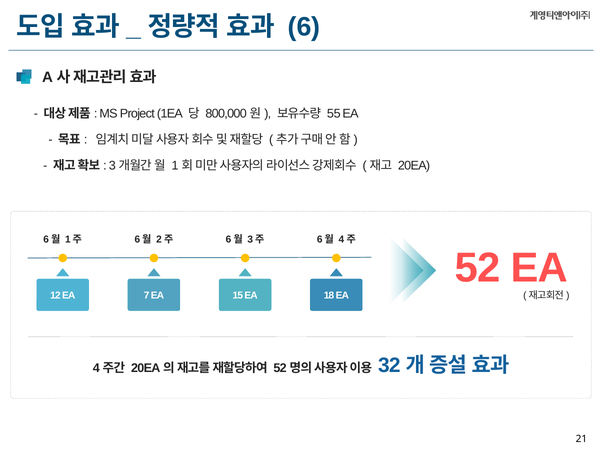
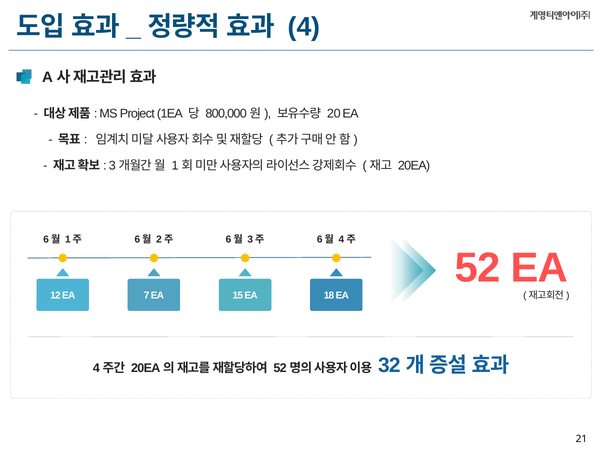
6: 6 -> 4 (304, 27)
55: 55 -> 20 (334, 114)
